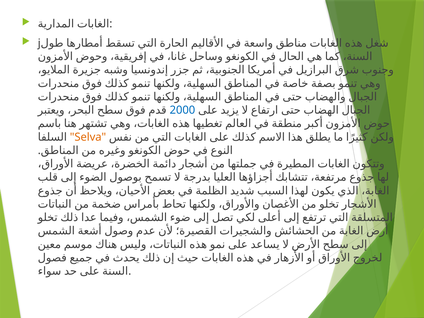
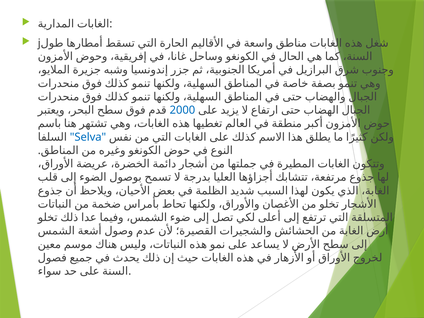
Selva colour: orange -> blue (88, 137)
